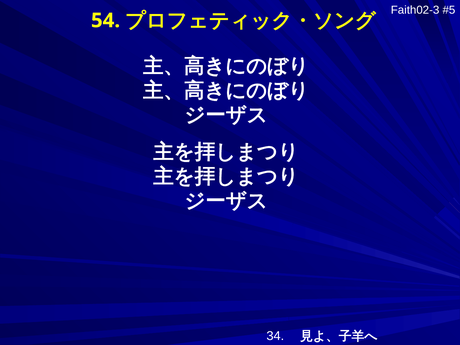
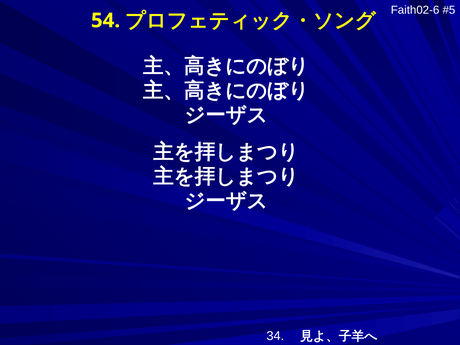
Faith02-3: Faith02-3 -> Faith02-6 (415, 10)
